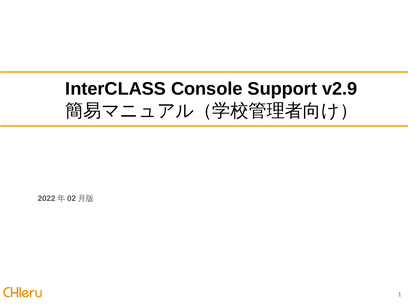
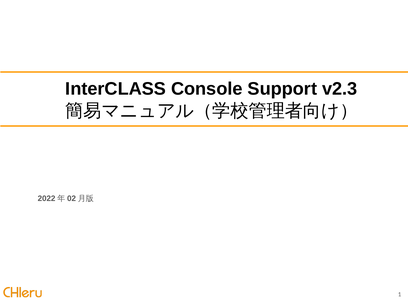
v2.9: v2.9 -> v2.3 (340, 89)
